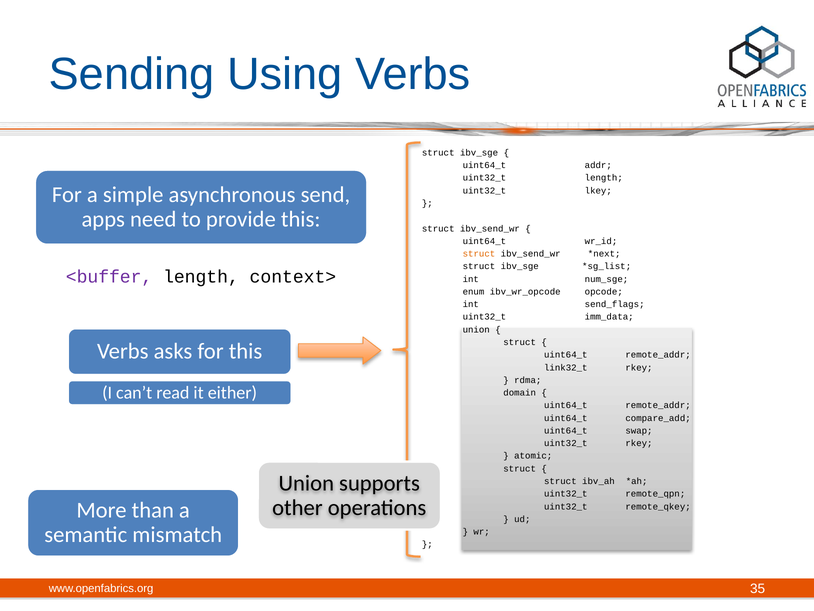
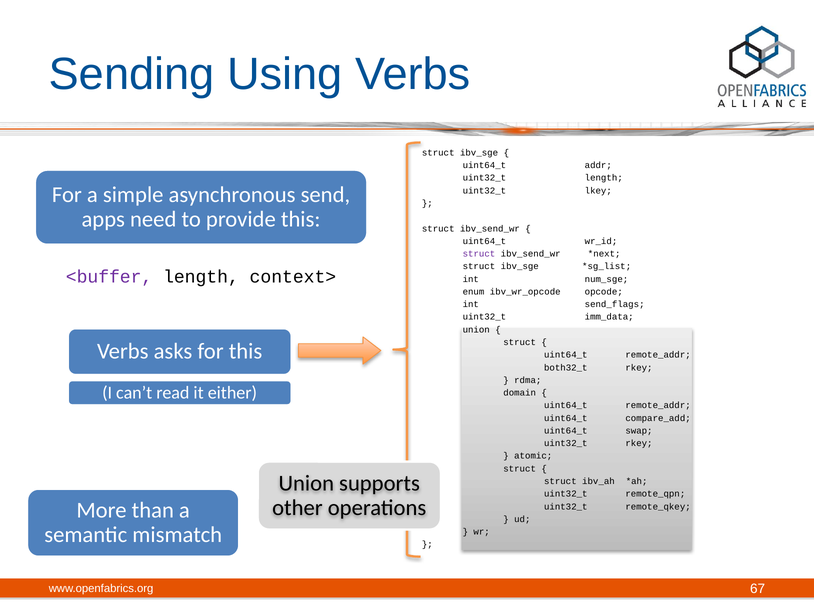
struct colour: orange -> purple (479, 254)
link32_t: link32_t -> both32_t (566, 367)
35: 35 -> 67 (758, 588)
